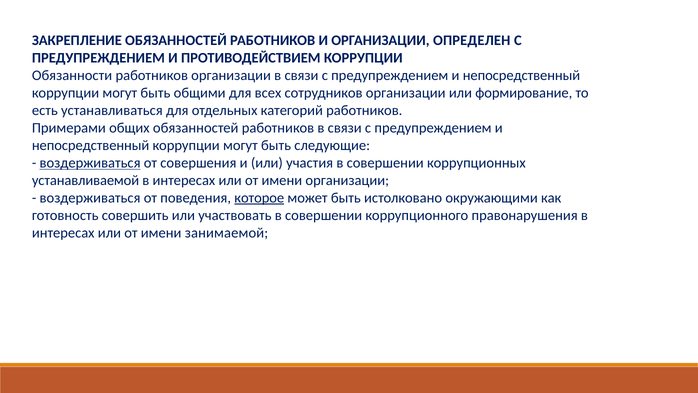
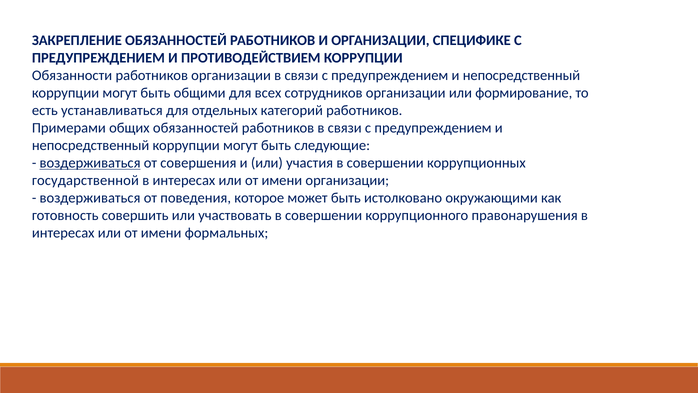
ОПРЕДЕЛЕН: ОПРЕДЕЛЕН -> СПЕЦИФИКЕ (472, 41)
устанавливаемой: устанавливаемой -> государственной (85, 180)
которое underline: present -> none (259, 198)
занимаемой: занимаемой -> формальных (227, 233)
